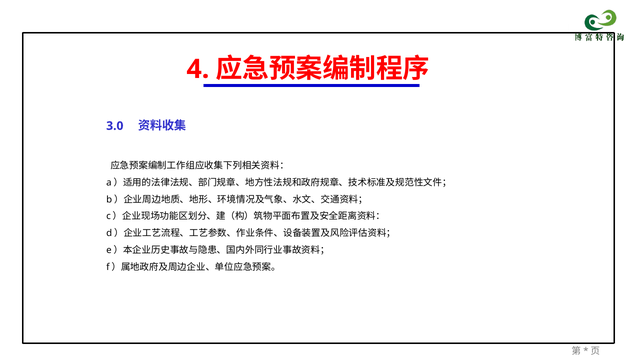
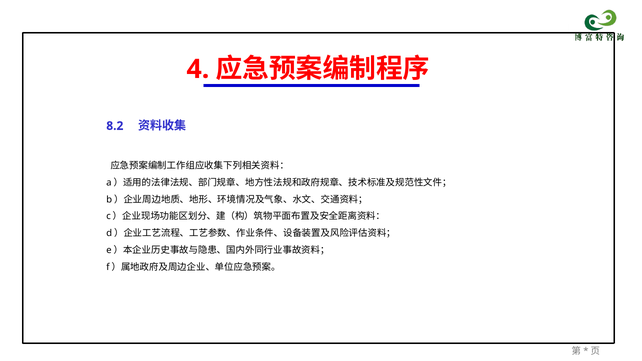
3.0: 3.0 -> 8.2 (115, 126)
